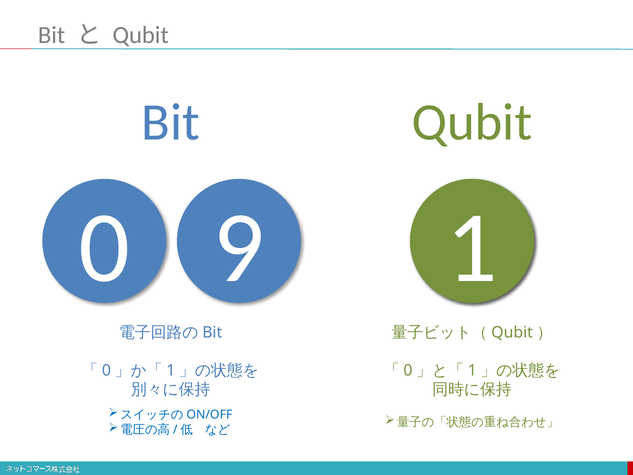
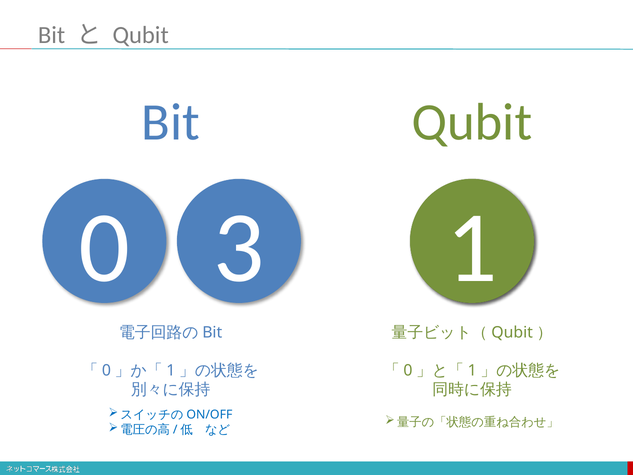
9: 9 -> 3 (239, 248)
